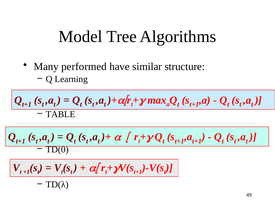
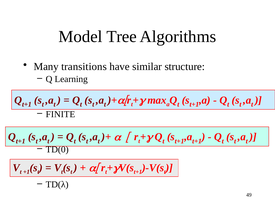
performed: performed -> transitions (84, 67)
TABLE: TABLE -> FINITE (60, 114)
